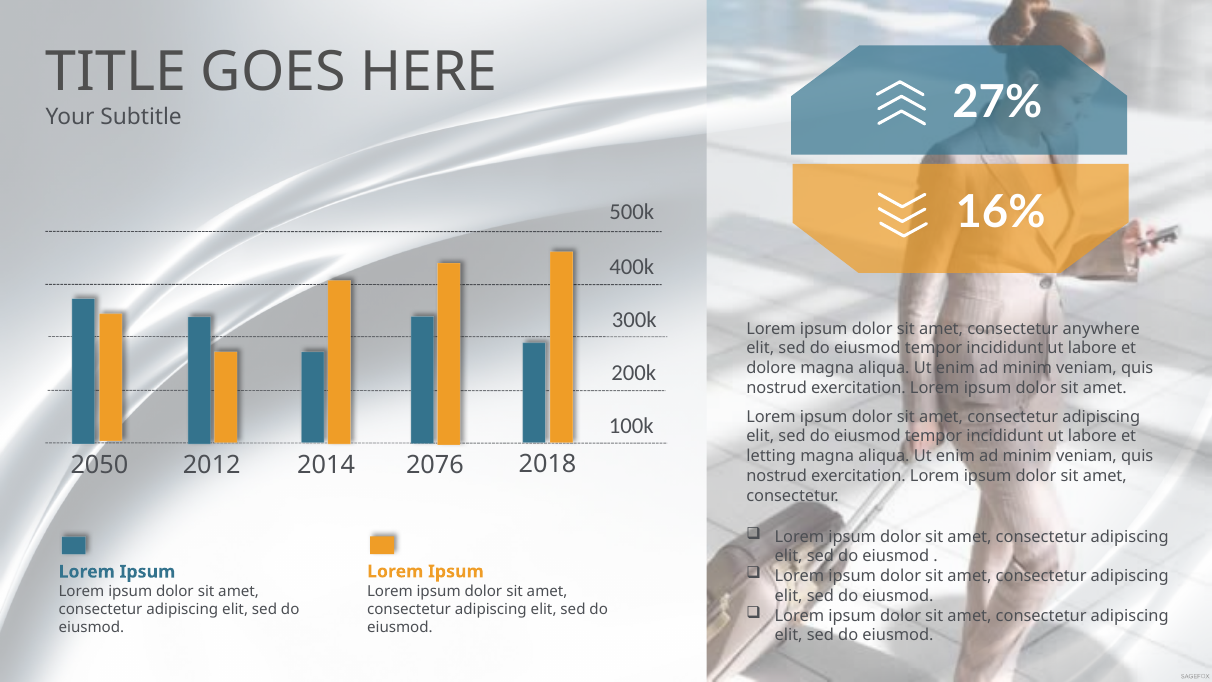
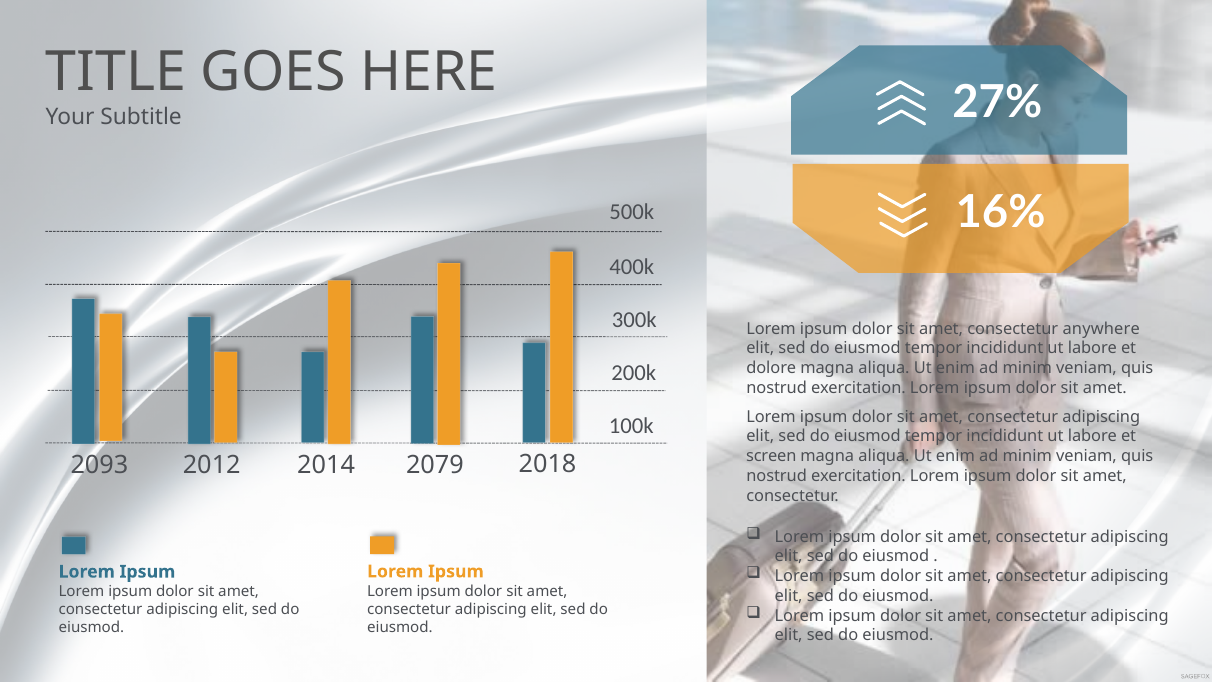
letting: letting -> screen (771, 456)
2050: 2050 -> 2093 (99, 465)
2076: 2076 -> 2079 (435, 465)
